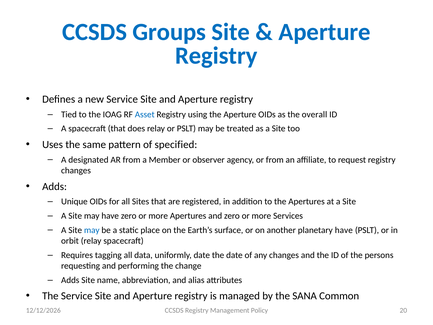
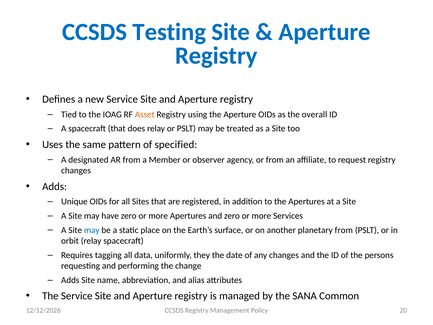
Groups: Groups -> Testing (169, 32)
Asset colour: blue -> orange (145, 114)
planetary have: have -> from (344, 230)
uniformly date: date -> they (202, 255)
